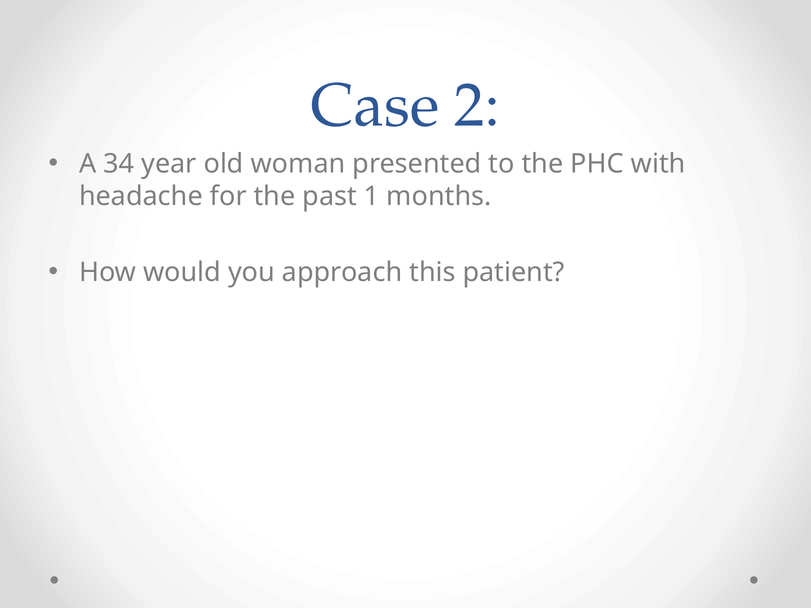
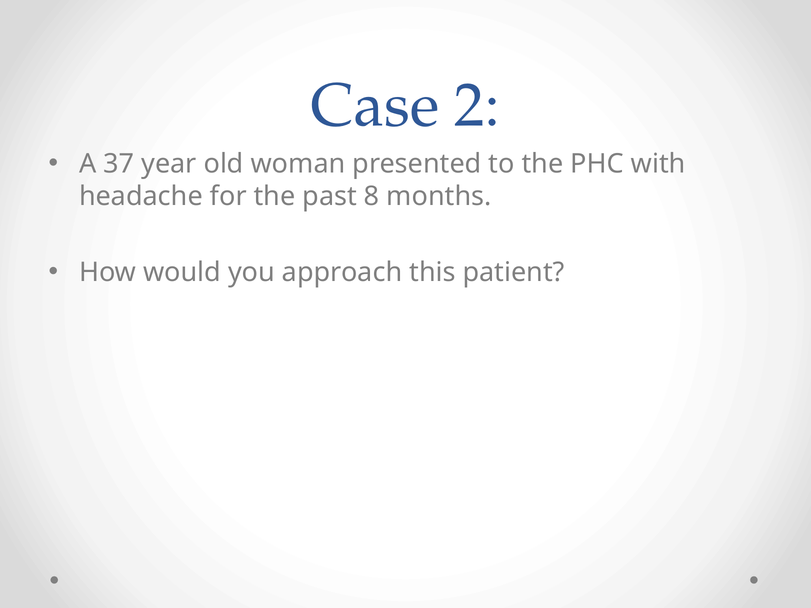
34: 34 -> 37 (119, 164)
1: 1 -> 8 (372, 197)
